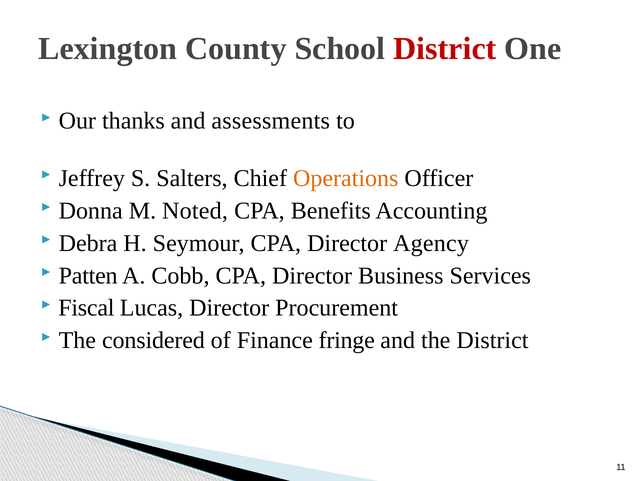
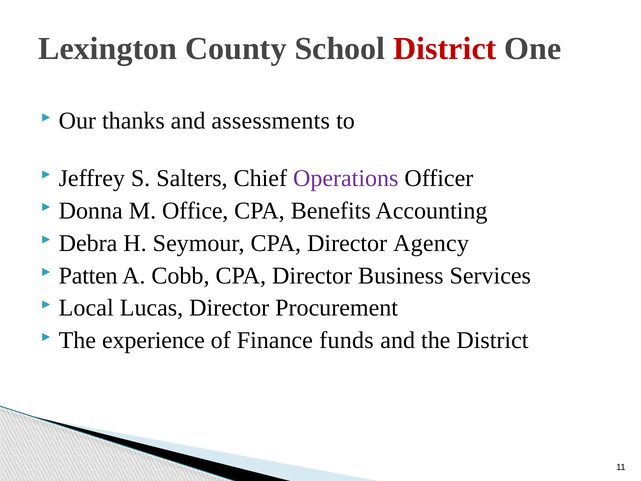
Operations colour: orange -> purple (346, 178)
Noted: Noted -> Office (195, 211)
Fiscal: Fiscal -> Local (86, 308)
considered: considered -> experience (153, 340)
fringe: fringe -> funds (346, 340)
